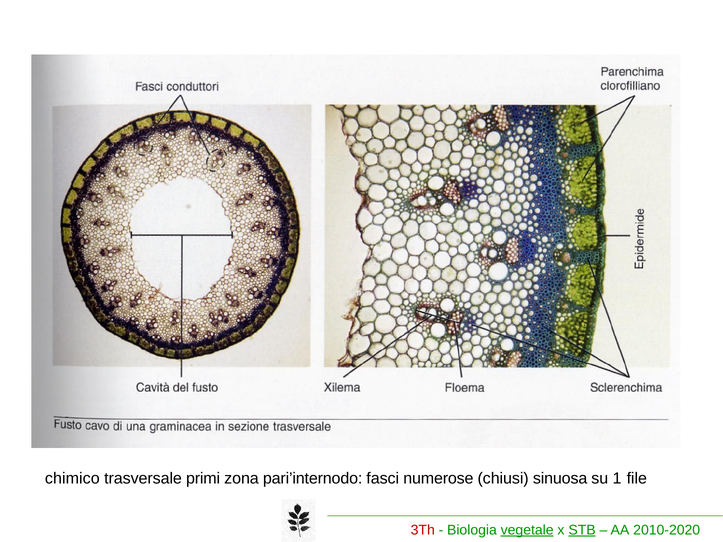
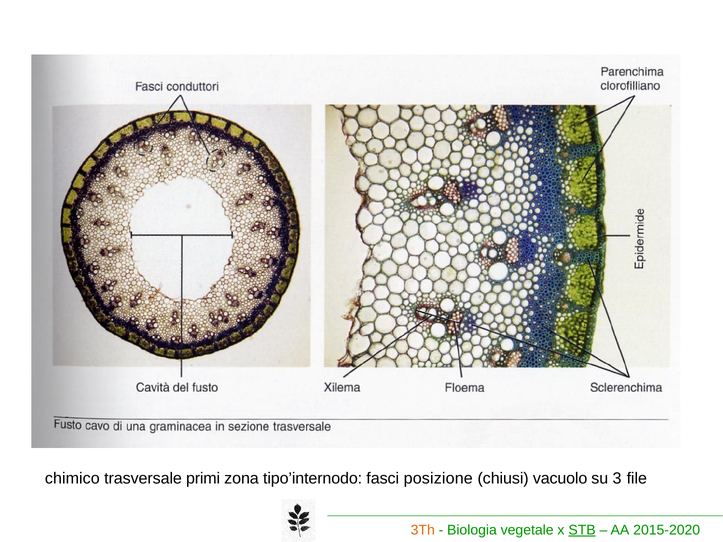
pari’internodo: pari’internodo -> tipo’internodo (313, 479)
numerose: numerose -> posizione (438, 479)
sinuosa: sinuosa -> vacuolo (560, 479)
1: 1 -> 3 (617, 479)
3Th colour: red -> orange (423, 530)
vegetale underline: present -> none (527, 530)
2010-2020: 2010-2020 -> 2015-2020 (667, 530)
